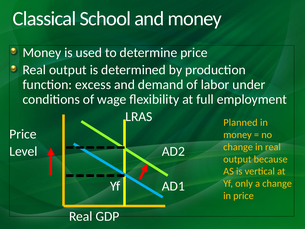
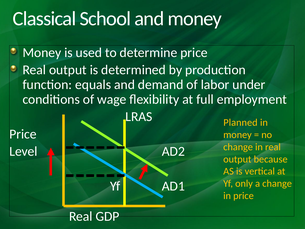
excess: excess -> equals (93, 85)
